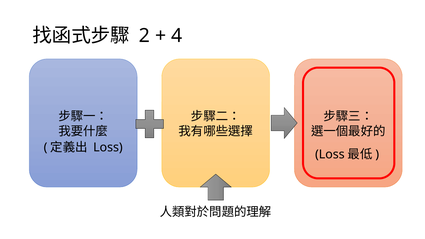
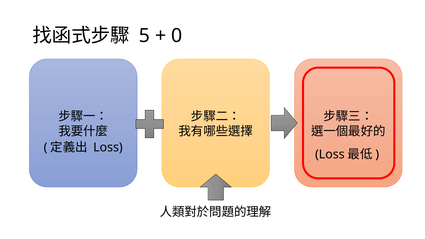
2: 2 -> 5 (144, 36)
4: 4 -> 0 (177, 36)
